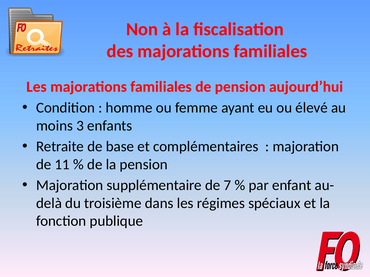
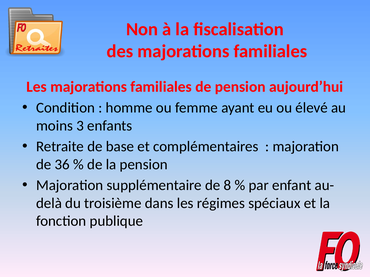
11: 11 -> 36 (62, 165)
7: 7 -> 8 (227, 186)
